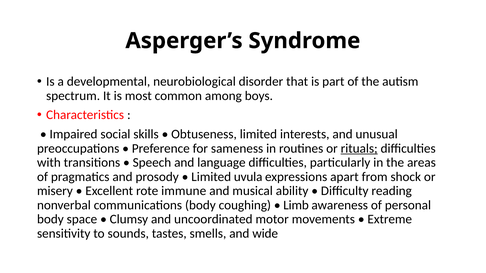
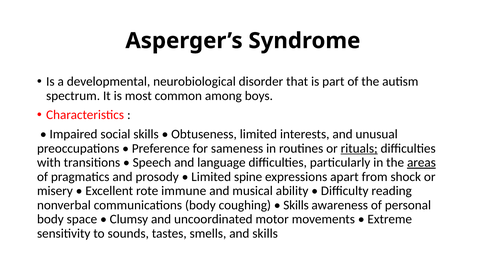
areas underline: none -> present (421, 163)
uvula: uvula -> spine (248, 177)
Limb: Limb -> Skills (296, 205)
and wide: wide -> skills (265, 234)
